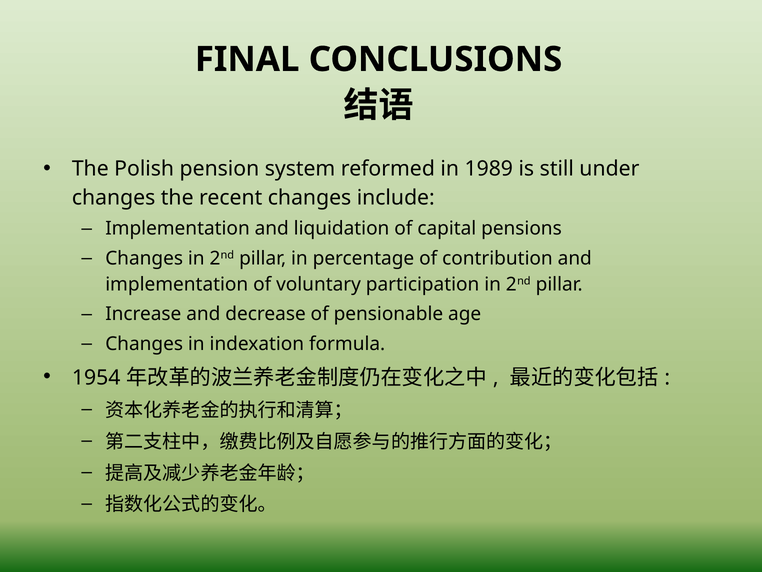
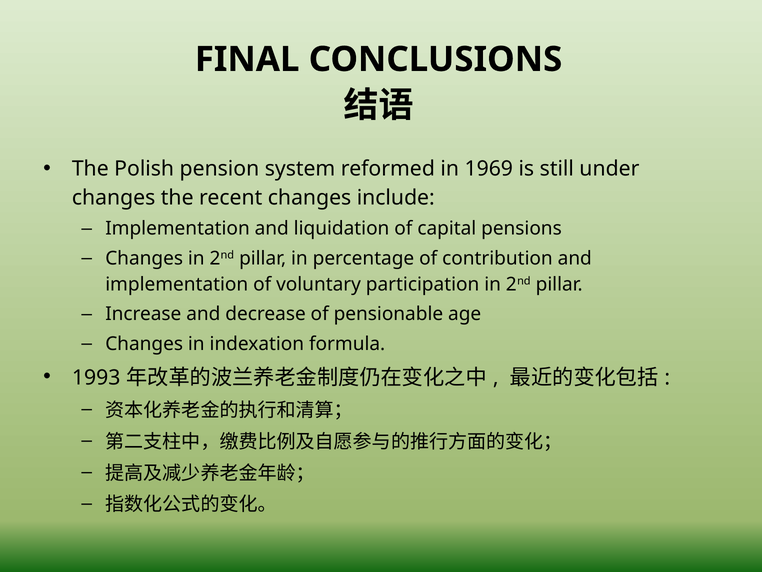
1989: 1989 -> 1969 (489, 168)
1954: 1954 -> 1993 (96, 377)
